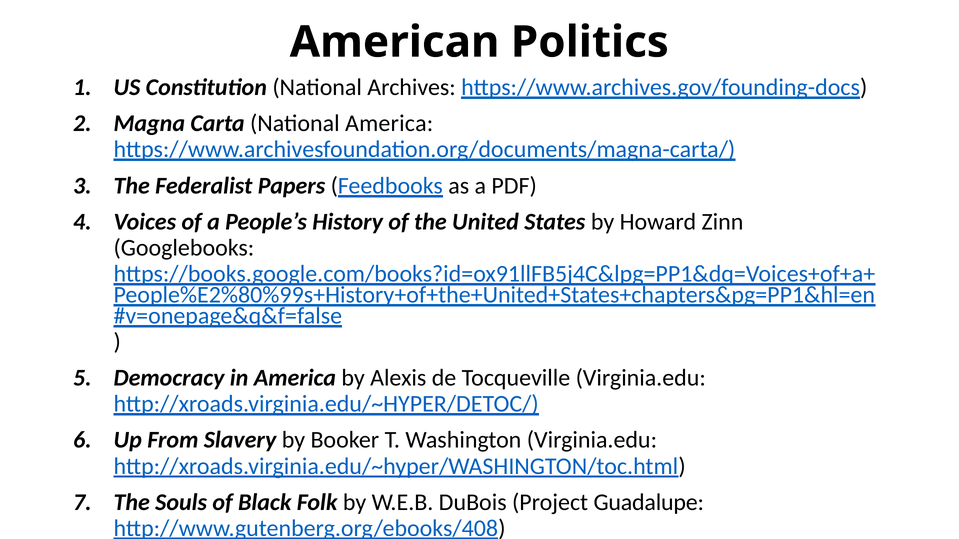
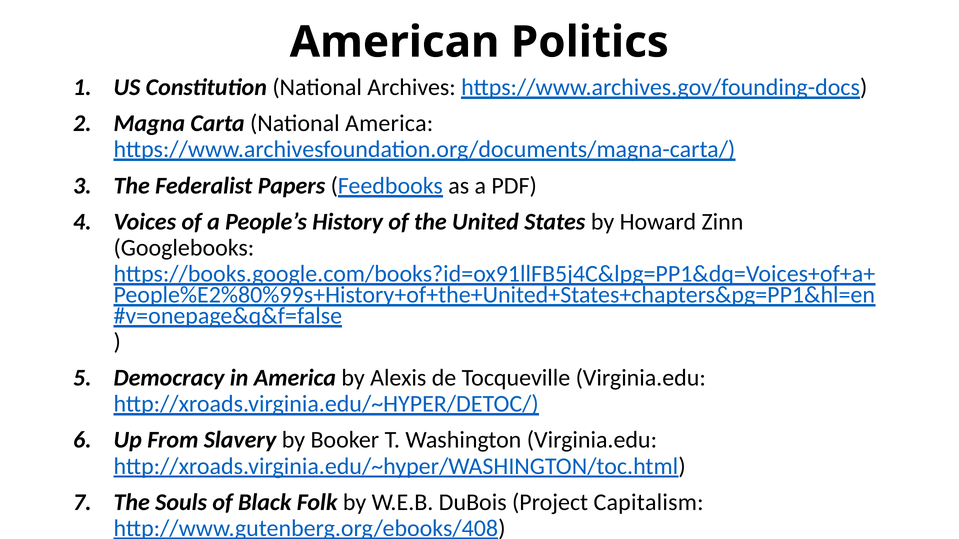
Guadalupe: Guadalupe -> Capitalism (649, 503)
